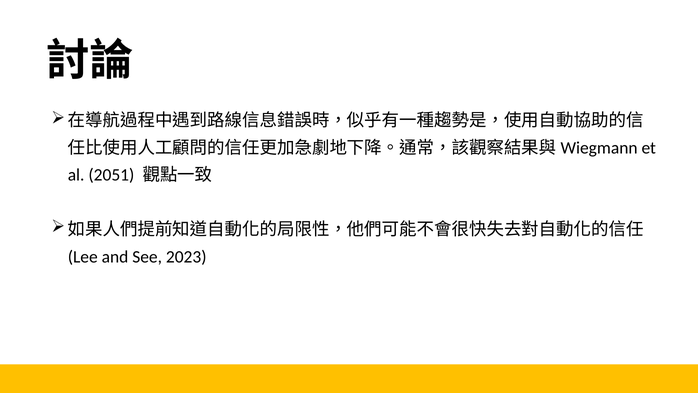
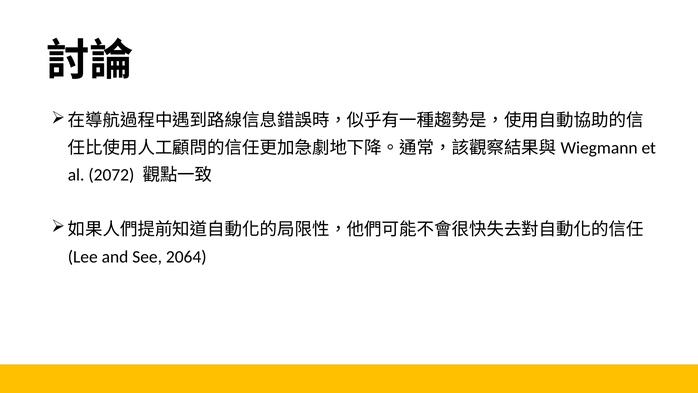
2051: 2051 -> 2072 (111, 175)
2023: 2023 -> 2064 (186, 257)
